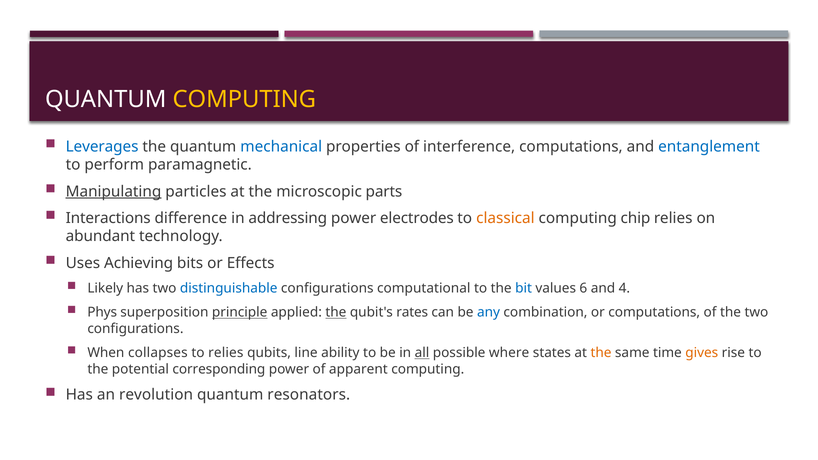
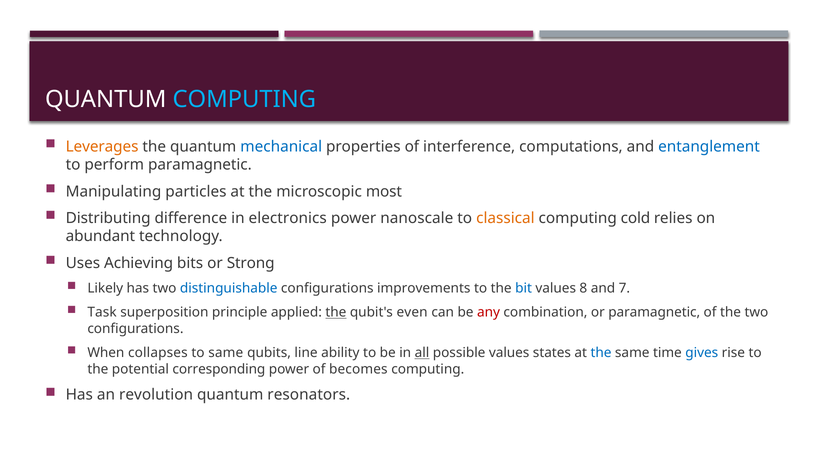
COMPUTING colour: yellow -> light blue (244, 99)
Leverages colour: blue -> orange (102, 147)
Manipulating underline: present -> none (113, 191)
parts: parts -> most (384, 191)
Interactions: Interactions -> Distributing (108, 218)
addressing: addressing -> electronics (288, 218)
electrodes: electrodes -> nanoscale (417, 218)
chip: chip -> cold (635, 218)
Effects: Effects -> Strong (251, 263)
computational: computational -> improvements (424, 288)
6: 6 -> 8 (583, 288)
4: 4 -> 7 (624, 288)
Phys: Phys -> Task (102, 312)
principle underline: present -> none (240, 312)
rates: rates -> even (412, 312)
any colour: blue -> red (489, 312)
or computations: computations -> paramagnetic (654, 312)
to relies: relies -> same (226, 353)
possible where: where -> values (509, 353)
the colour: orange -> blue (601, 353)
gives colour: orange -> blue (702, 353)
apparent: apparent -> becomes (358, 369)
